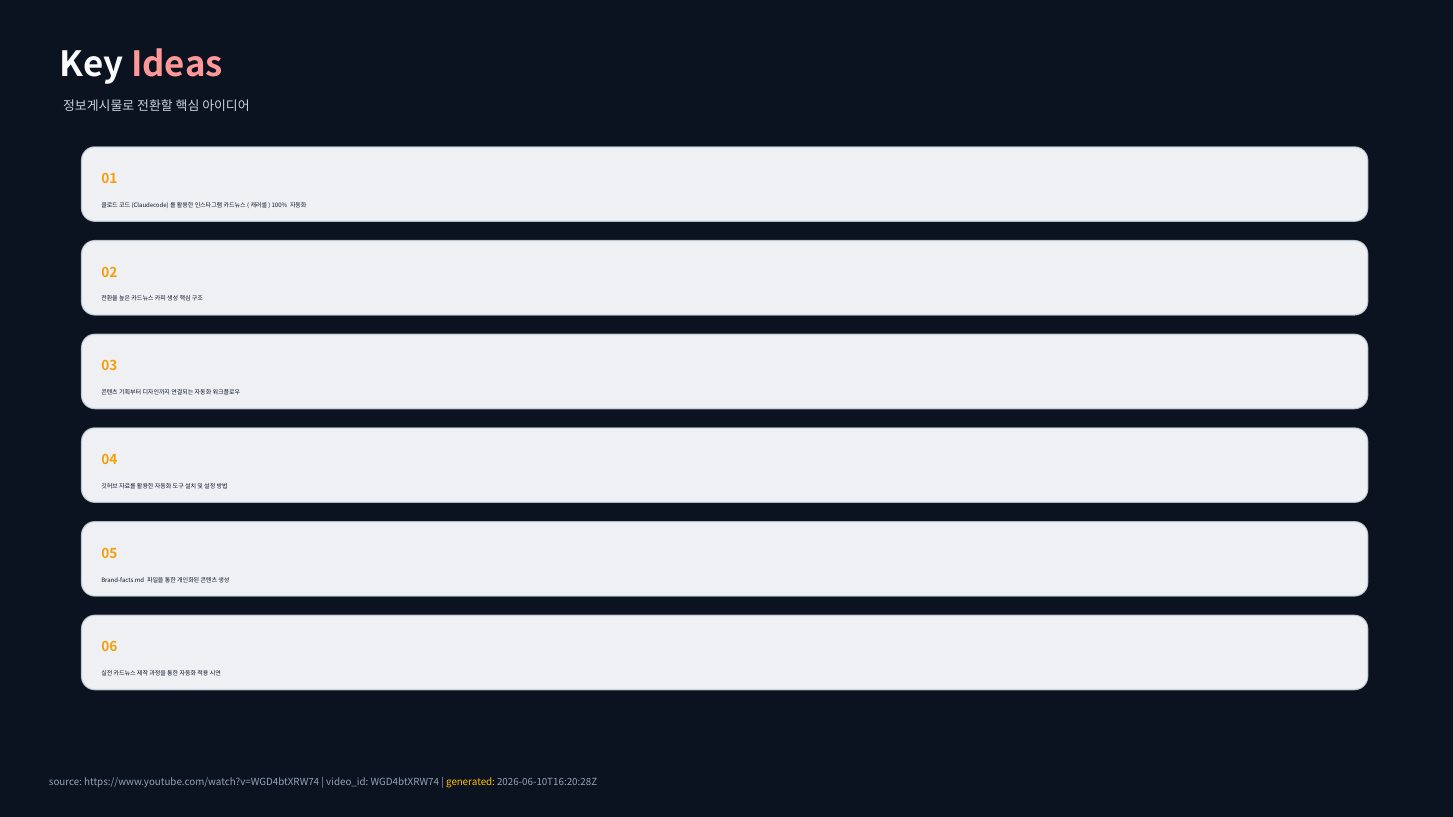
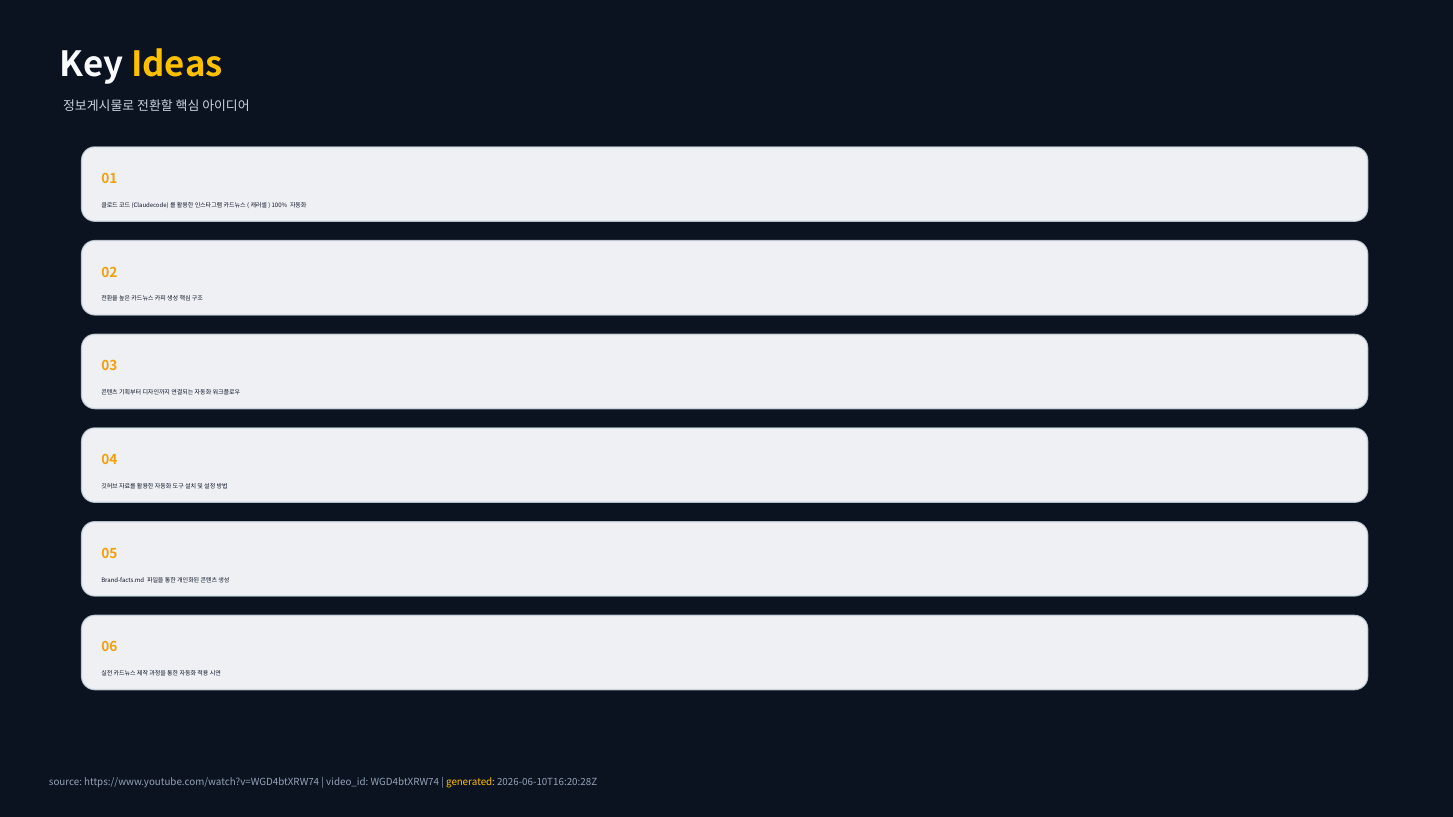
Ideas colour: pink -> yellow (177, 65)
